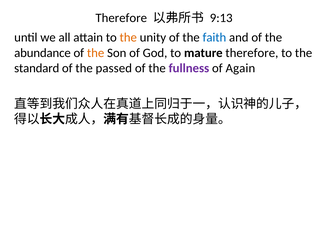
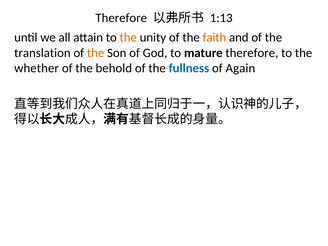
9:13: 9:13 -> 1:13 (221, 18)
faith colour: blue -> orange (214, 38)
abundance: abundance -> translation (42, 53)
standard: standard -> whether (37, 68)
passed: passed -> behold (114, 68)
fullness colour: purple -> blue (189, 68)
